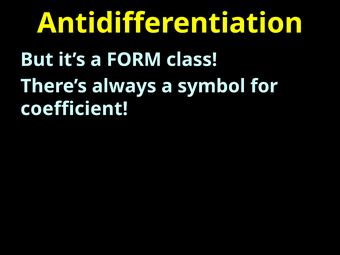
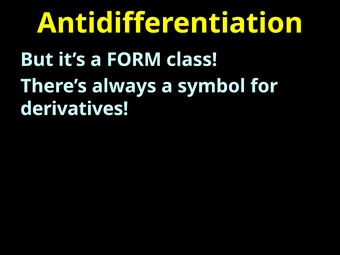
coefficient: coefficient -> derivatives (74, 109)
